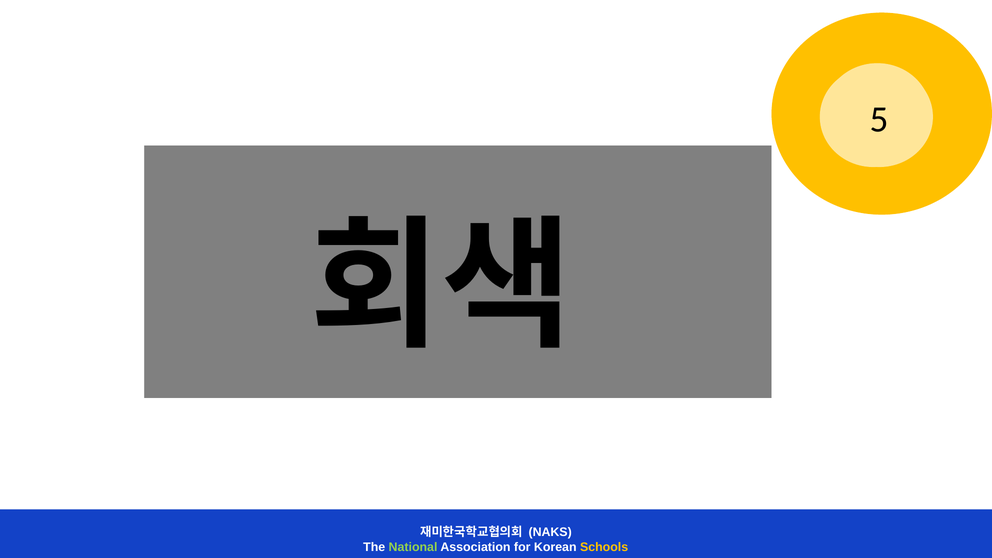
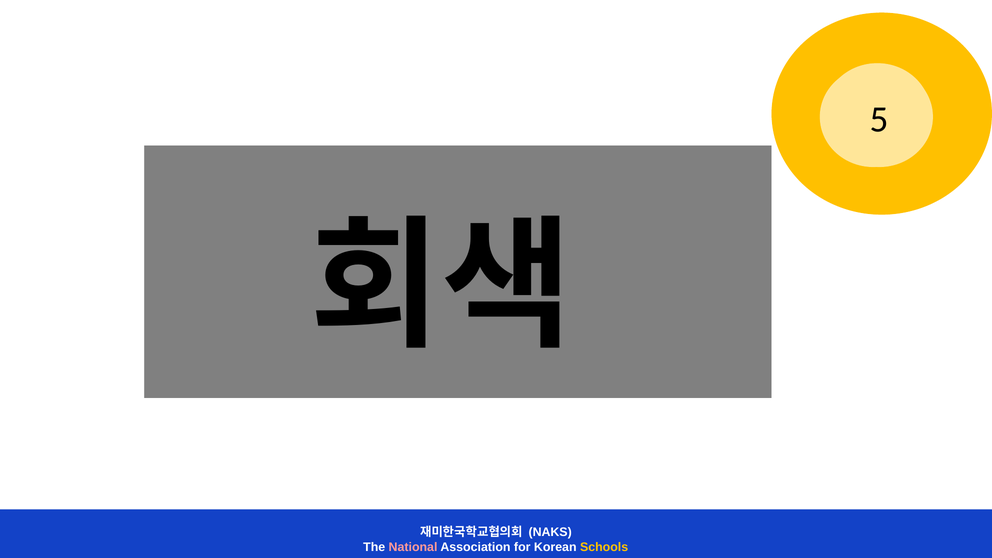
National colour: light green -> pink (413, 547)
